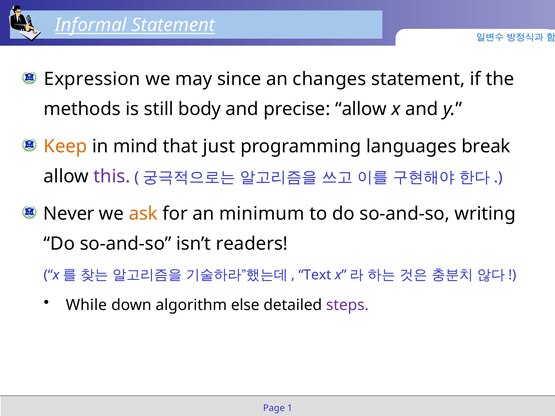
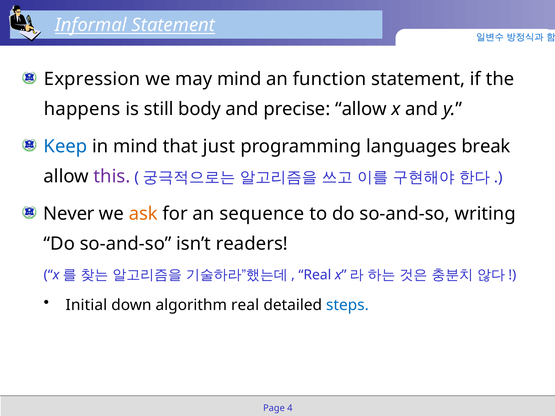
may since: since -> mind (239, 79)
changes: changes -> function (329, 79)
methods: methods -> happens (82, 109)
Keep colour: orange -> blue (65, 146)
minimum: minimum -> sequence (262, 214)
Text: Text -> Real (315, 275)
While: While -> Initial (86, 305)
algorithm else: else -> real (245, 305)
steps colour: purple -> blue (347, 305)
1: 1 -> 4 (290, 408)
